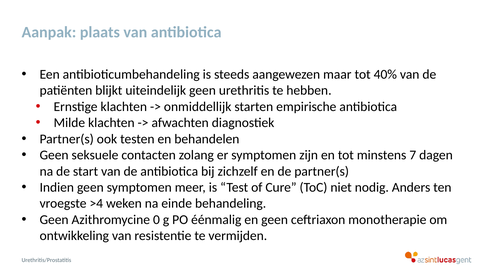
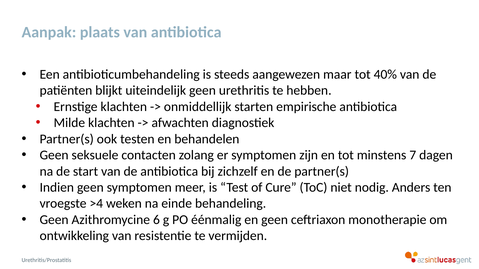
0: 0 -> 6 (156, 220)
